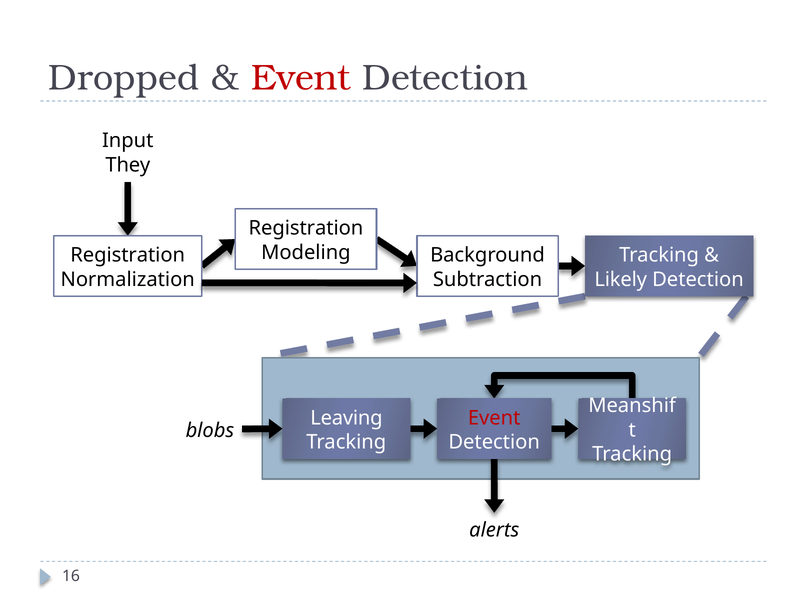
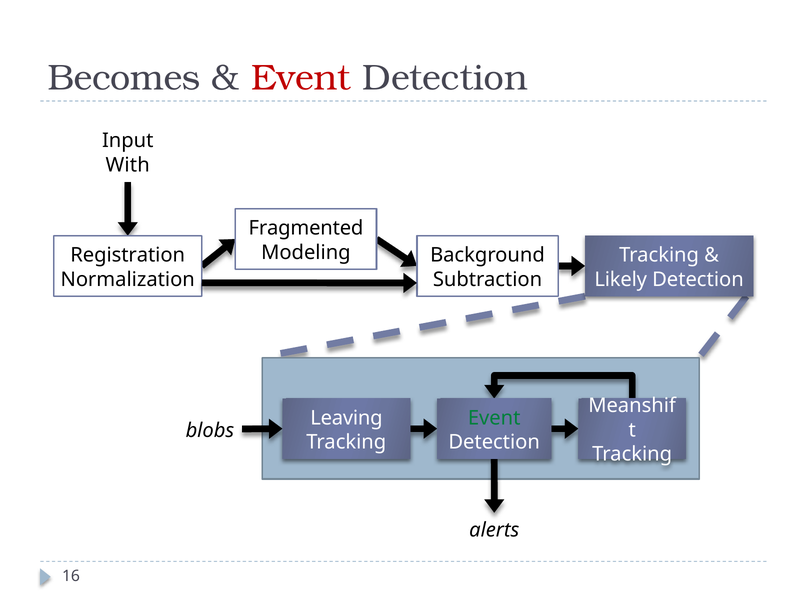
Dropped: Dropped -> Becomes (124, 78)
They: They -> With (128, 165)
Registration: Registration -> Fragmented (306, 228)
Event colour: red -> green (494, 417)
